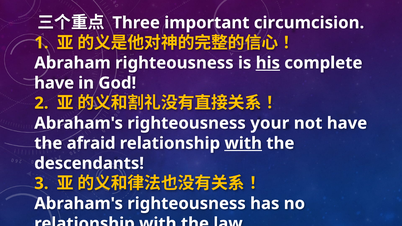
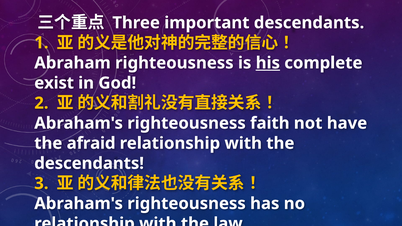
important circumcision: circumcision -> descendants (309, 23)
have: have -> exist (54, 83)
your: your -> faith (270, 123)
with underline: present -> none (243, 143)
